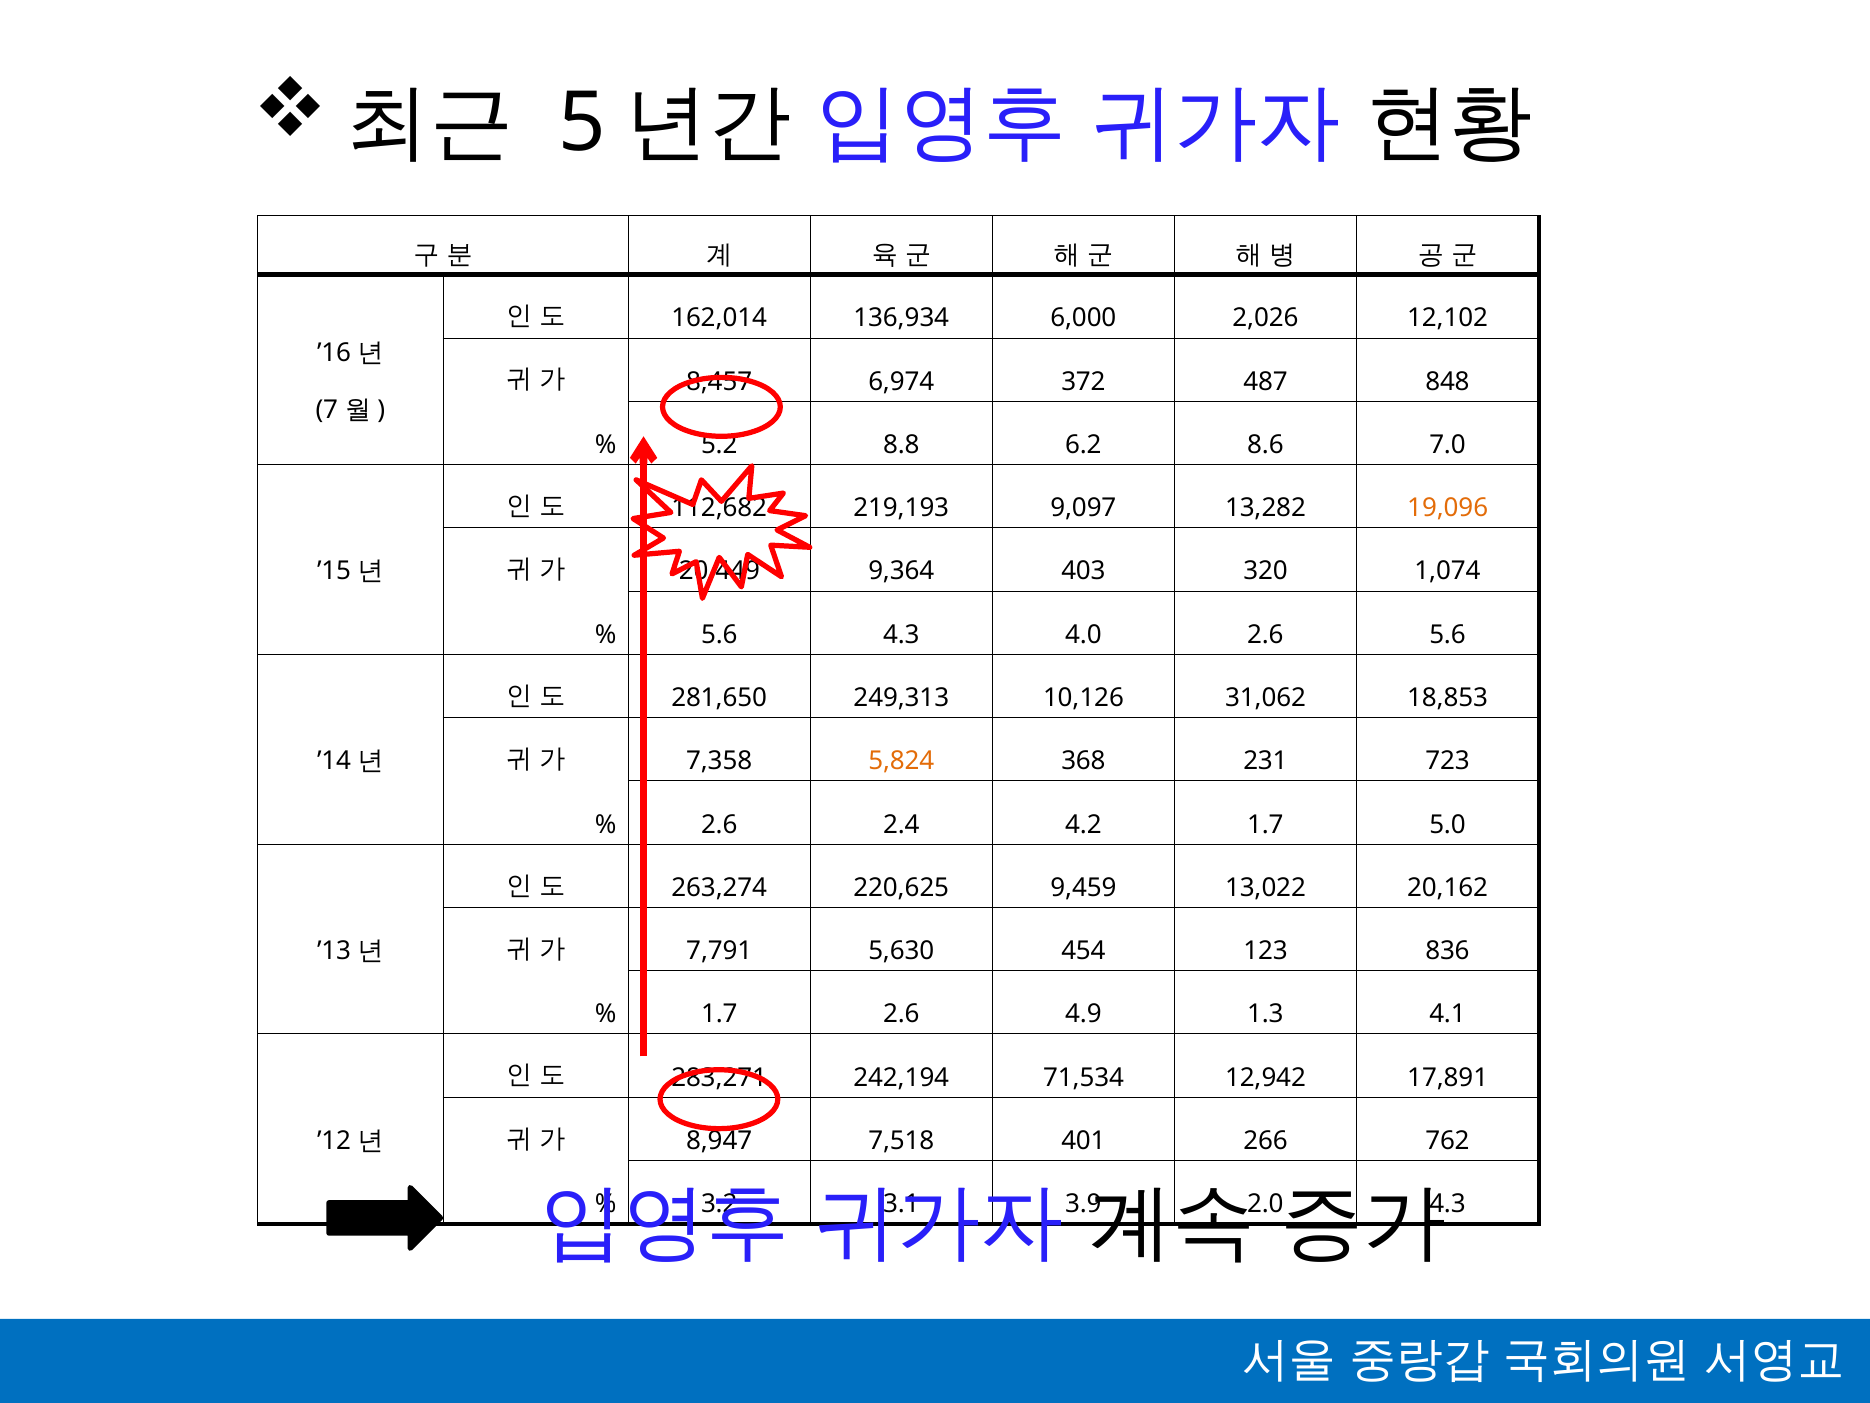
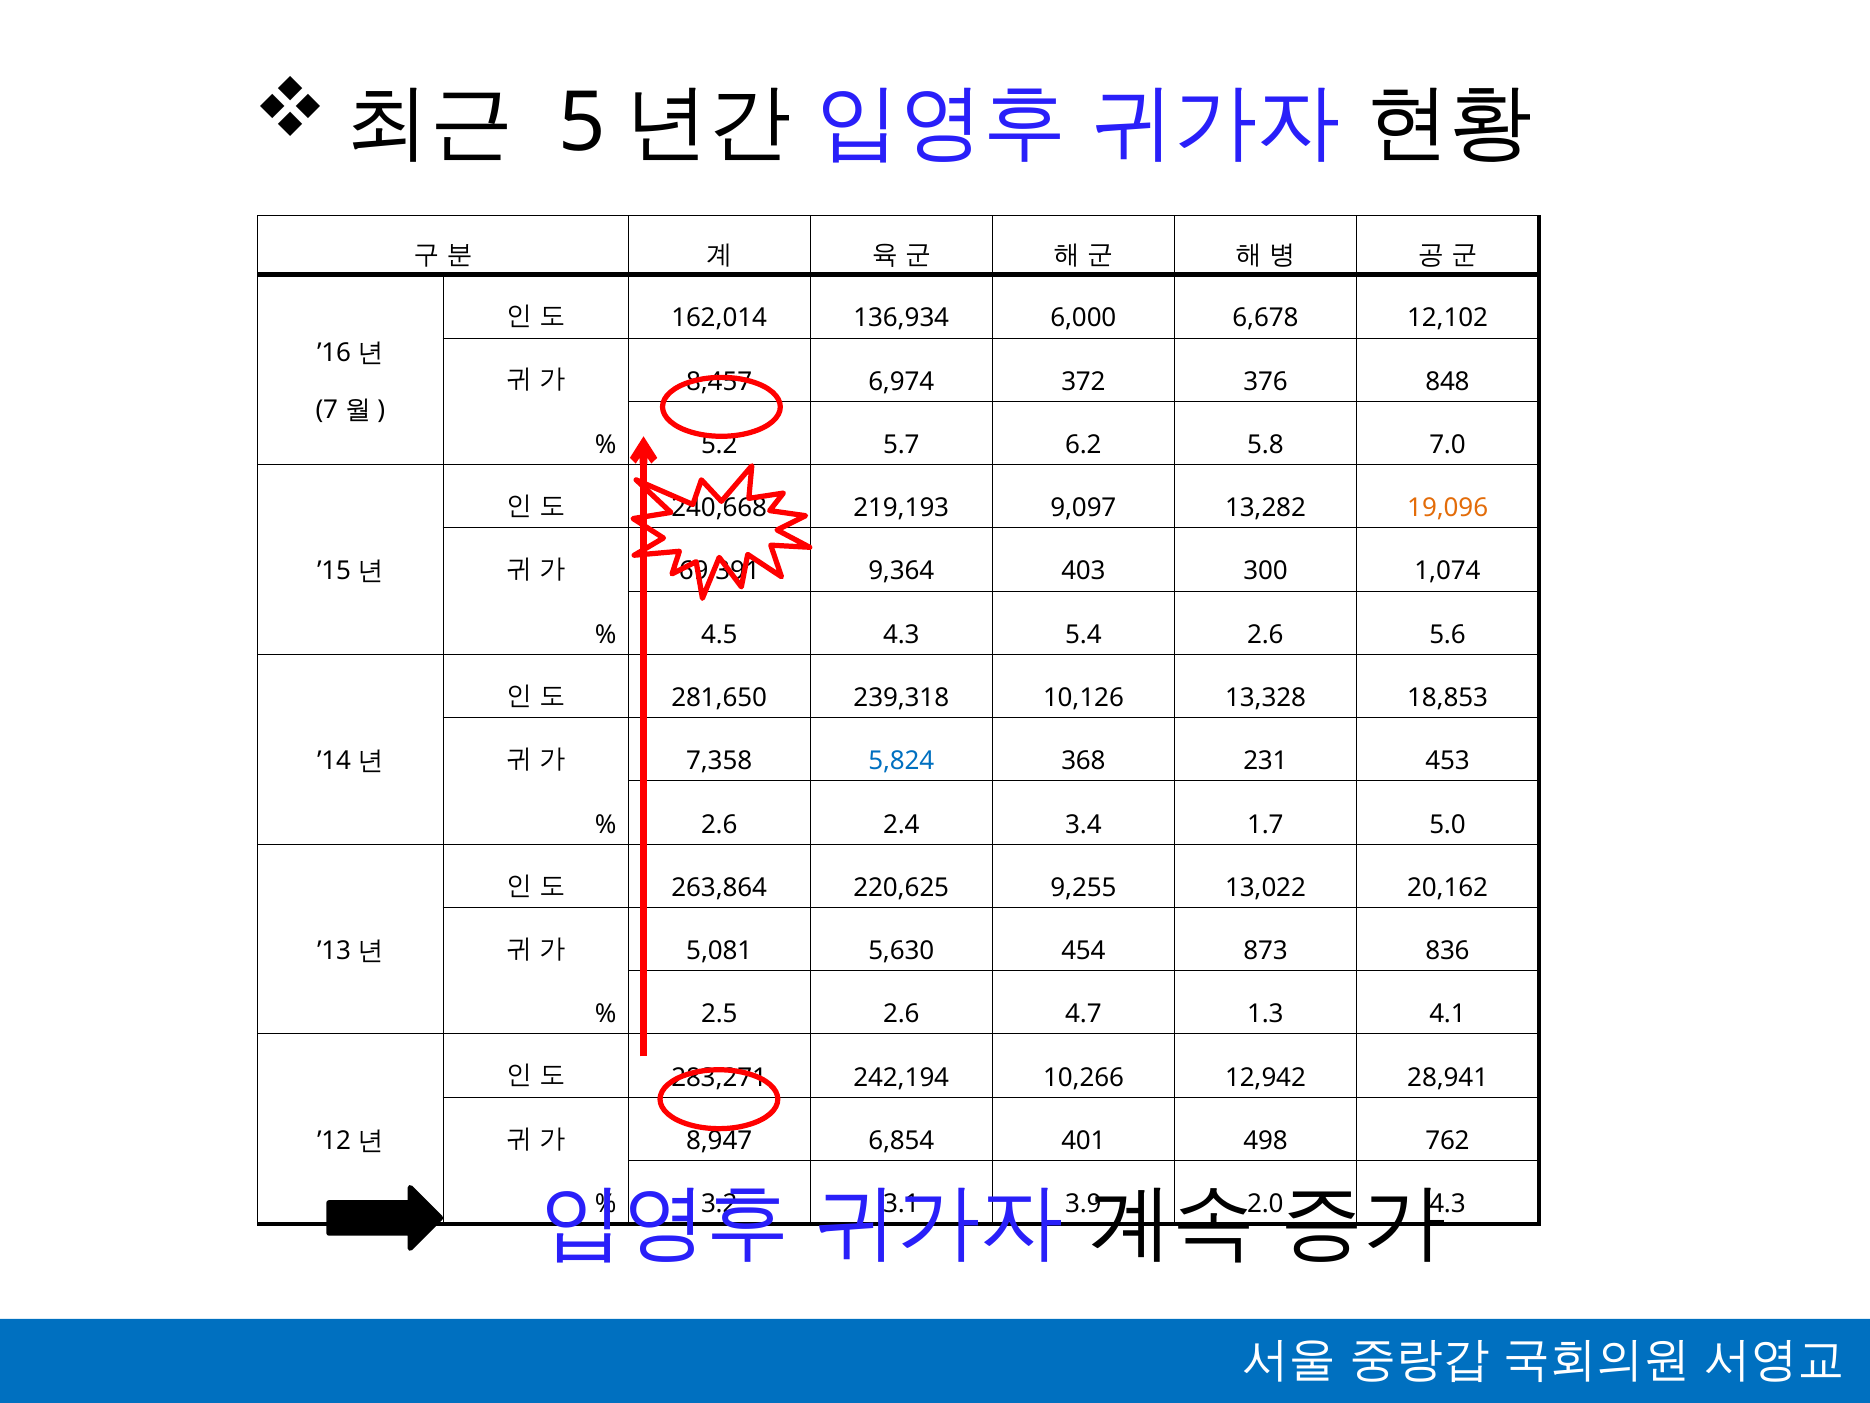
2,026: 2,026 -> 6,678 (1265, 318)
487: 487 -> 376 (1265, 381)
8.8: 8.8 -> 5.7 (901, 445)
8.6: 8.6 -> 5.8 (1265, 445)
112,682: 112,682 -> 240,668 (719, 508)
20,449: 20,449 -> 69,391 (719, 571)
320: 320 -> 300 (1265, 571)
5.6: 5.6 -> 4.5 (719, 634)
4.0: 4.0 -> 5.4 (1083, 634)
249,313: 249,313 -> 239,318 (901, 698)
31,062: 31,062 -> 13,328 (1266, 698)
5,824 colour: orange -> blue (901, 761)
723: 723 -> 453 (1448, 761)
4.2: 4.2 -> 3.4 (1083, 824)
263,274: 263,274 -> 263,864 (719, 887)
9,459: 9,459 -> 9,255 (1083, 887)
7,791: 7,791 -> 5,081 (719, 951)
123: 123 -> 873 (1265, 951)
1.7: 1.7 -> 2.5 (719, 1014)
4.9: 4.9 -> 4.7 (1083, 1014)
71,534: 71,534 -> 10,266 (1084, 1077)
17,891: 17,891 -> 28,941 (1448, 1077)
7,518: 7,518 -> 6,854 (901, 1140)
266: 266 -> 498 (1265, 1140)
